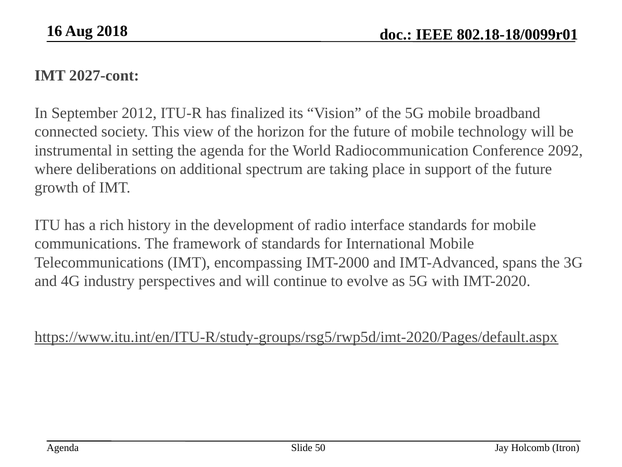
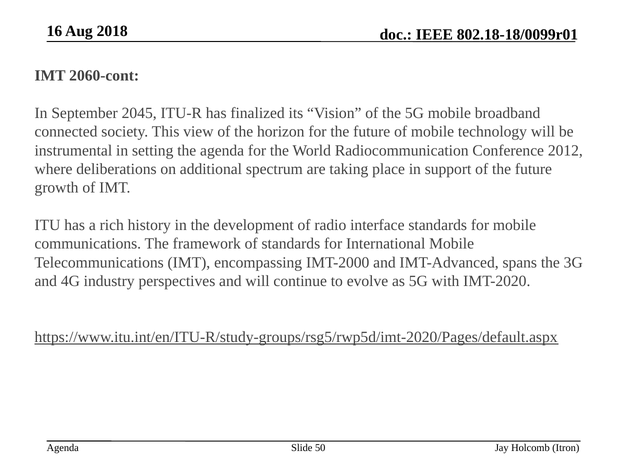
2027-cont: 2027-cont -> 2060-cont (104, 76)
2012: 2012 -> 2045 (139, 113)
2092: 2092 -> 2012 (565, 150)
